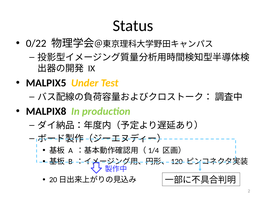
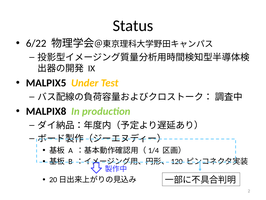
0/22: 0/22 -> 6/22 (36, 43)
